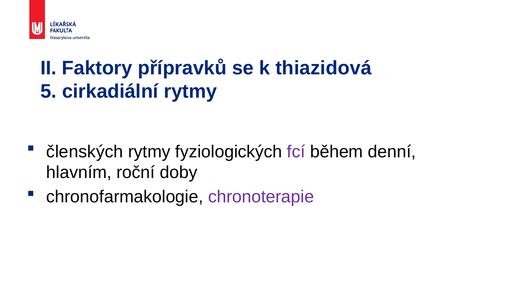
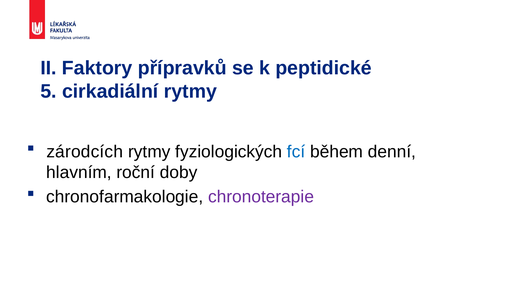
thiazidová: thiazidová -> peptidické (324, 68)
členských: členských -> zárodcích (85, 151)
fcí colour: purple -> blue (296, 151)
